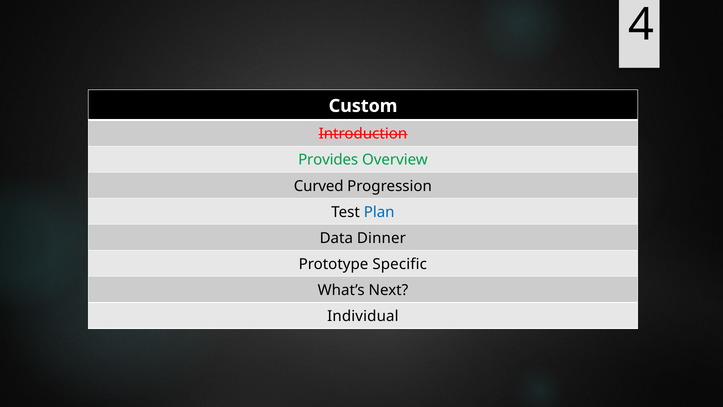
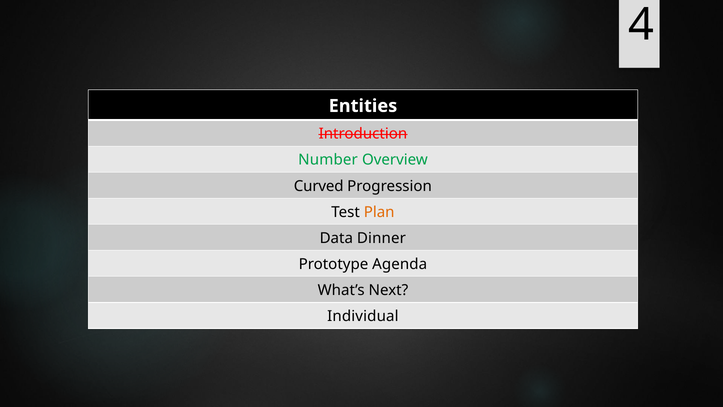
Custom: Custom -> Entities (363, 106)
Provides: Provides -> Number (328, 160)
Plan colour: blue -> orange (379, 212)
Specific: Specific -> Agenda (400, 264)
